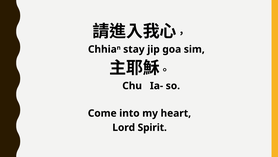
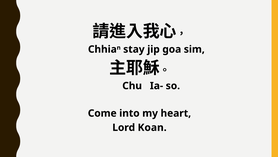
Spirit: Spirit -> Koan (152, 127)
